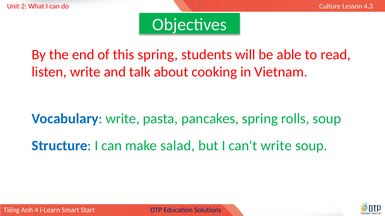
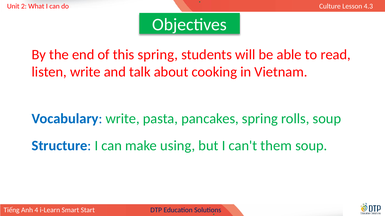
salad: salad -> using (178, 146)
can't write: write -> them (276, 146)
